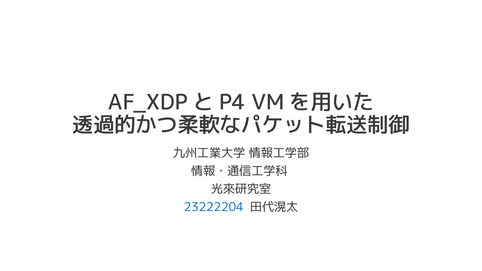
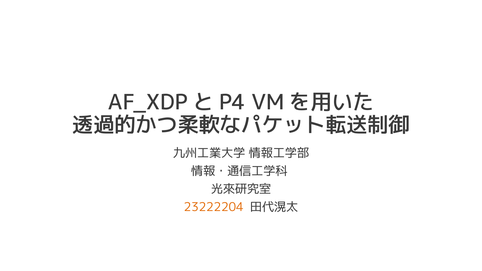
23222204 colour: blue -> orange (214, 207)
